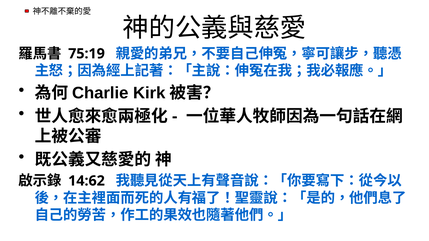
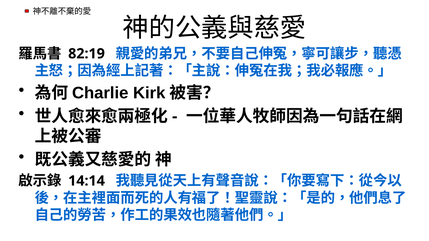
75:19: 75:19 -> 82:19 (87, 54)
14:62: 14:62 -> 14:14 (87, 181)
